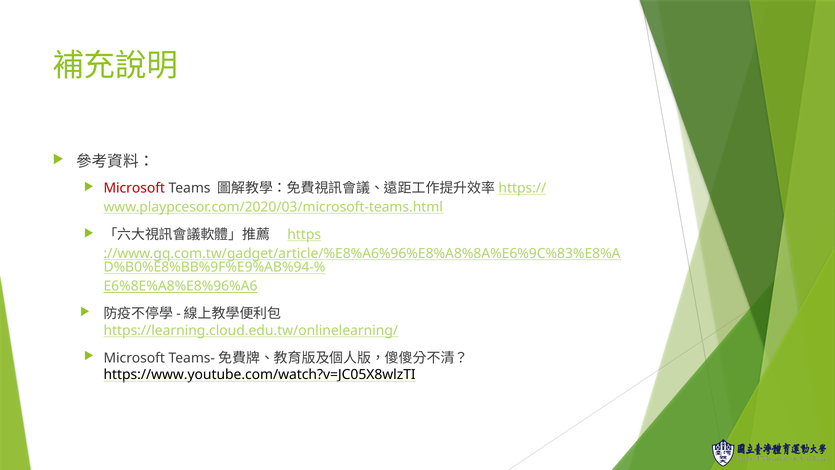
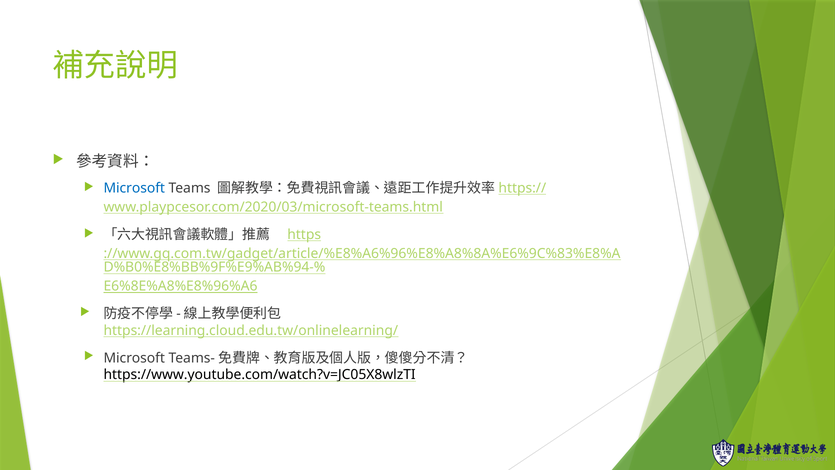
Microsoft colour: red -> blue (134, 188)
